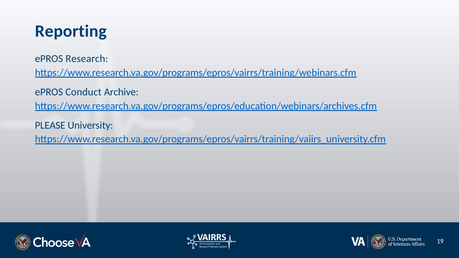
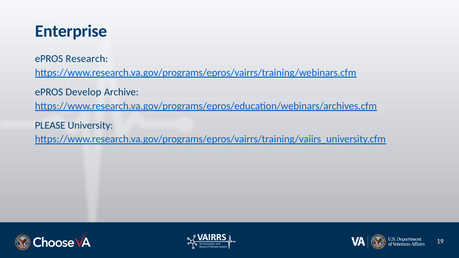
Reporting: Reporting -> Enterprise (71, 31)
Conduct: Conduct -> Develop (83, 92)
